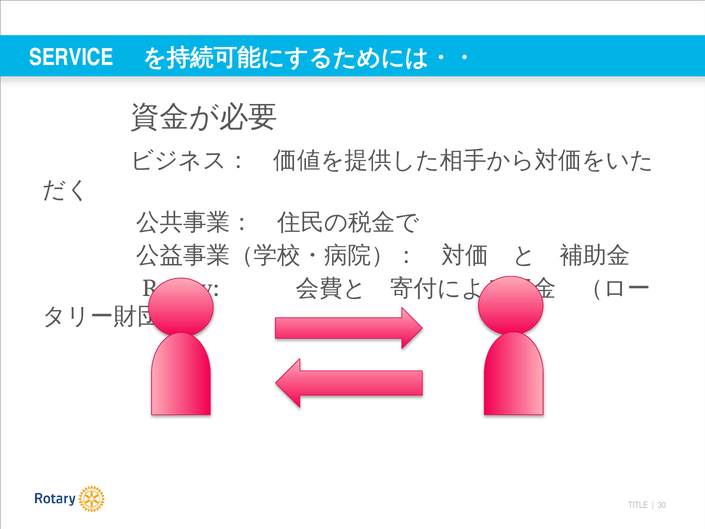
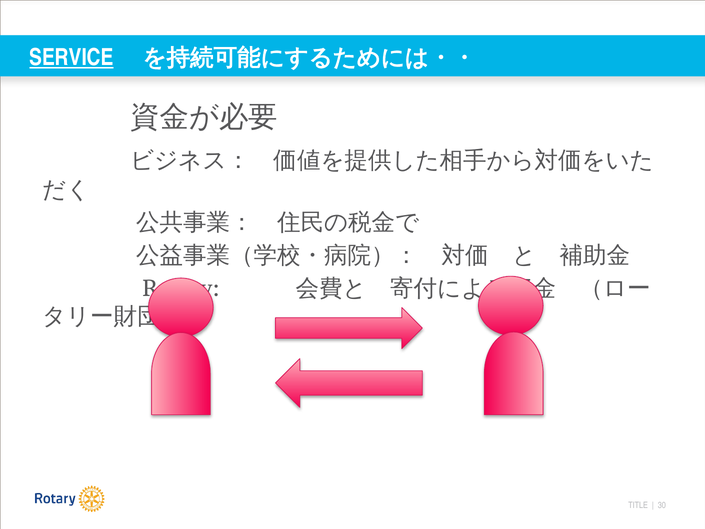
SERVICE underline: none -> present (71, 57)
